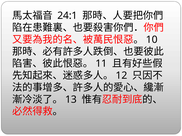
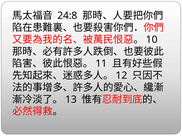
24:1: 24:1 -> 24:8 (67, 16)
